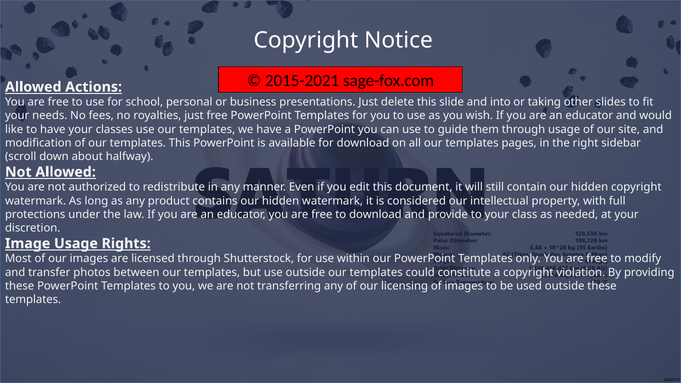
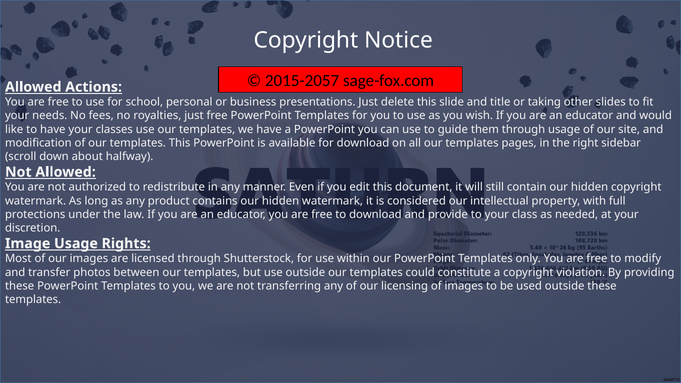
2015-2021: 2015-2021 -> 2015-2057 (302, 81)
into: into -> title (500, 102)
